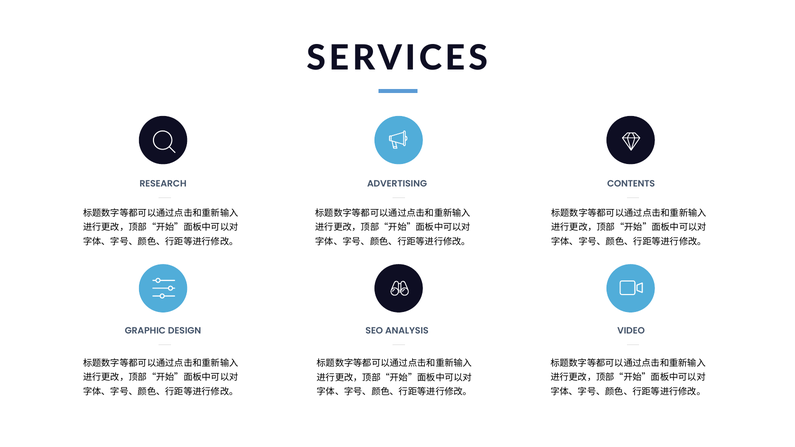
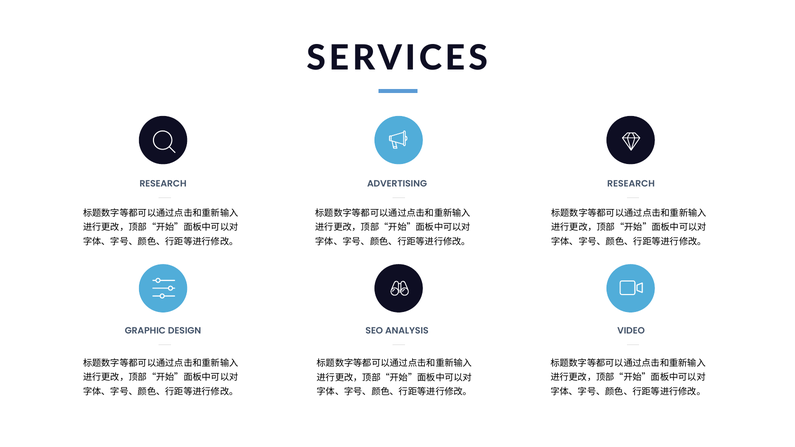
RESEARCH CONTENTS: CONTENTS -> RESEARCH (631, 184)
